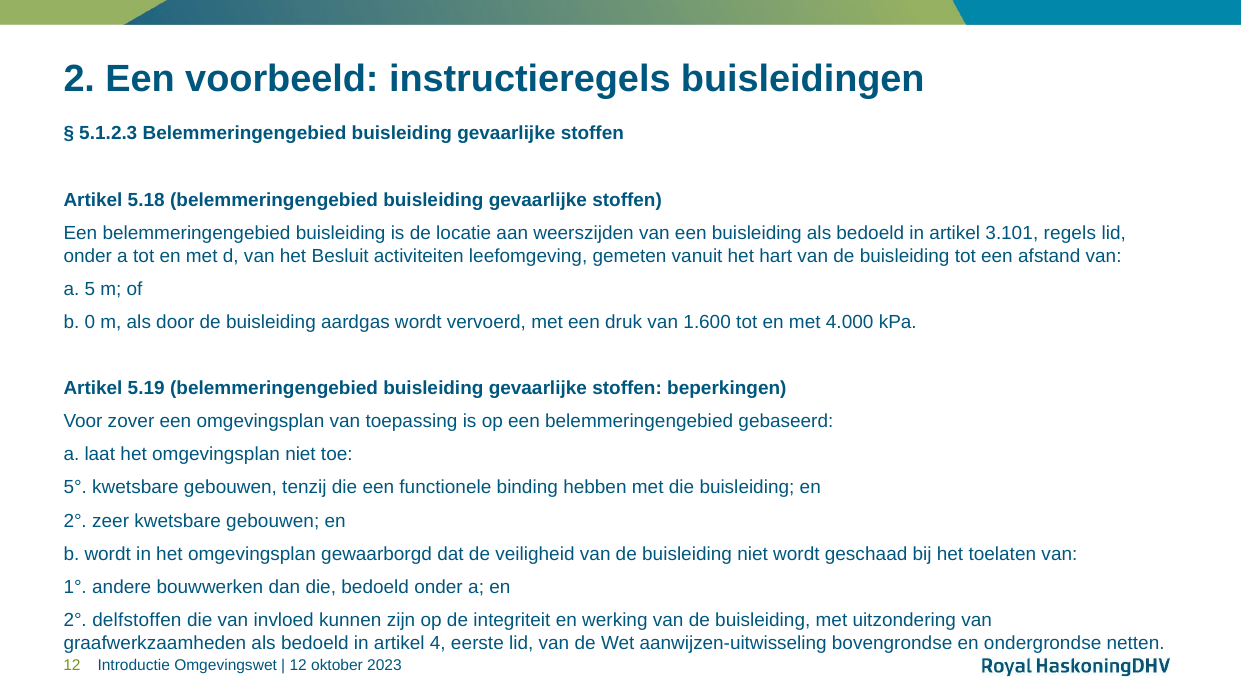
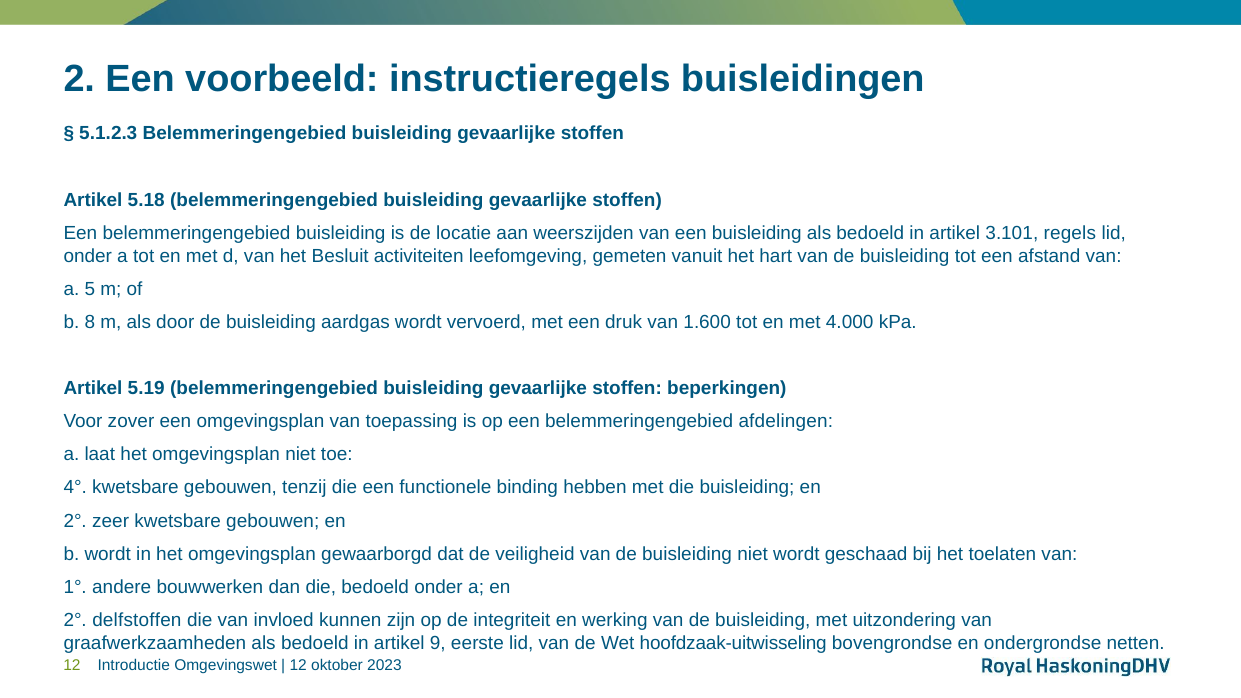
0: 0 -> 8 (90, 322)
gebaseerd: gebaseerd -> afdelingen (786, 421)
5°: 5° -> 4° (75, 488)
4: 4 -> 9 (438, 643)
aanwijzen-uitwisseling: aanwijzen-uitwisseling -> hoofdzaak-uitwisseling (733, 643)
